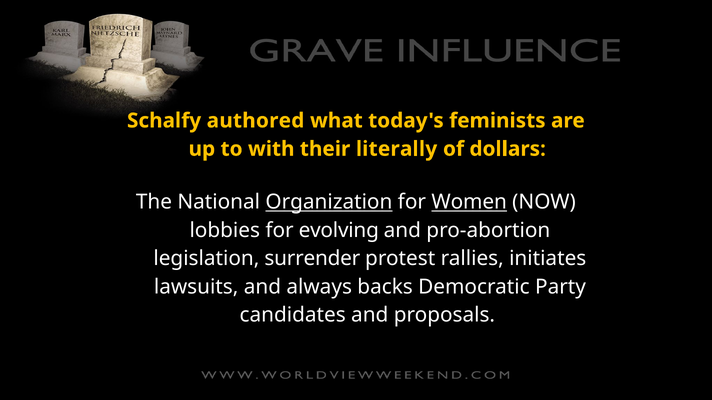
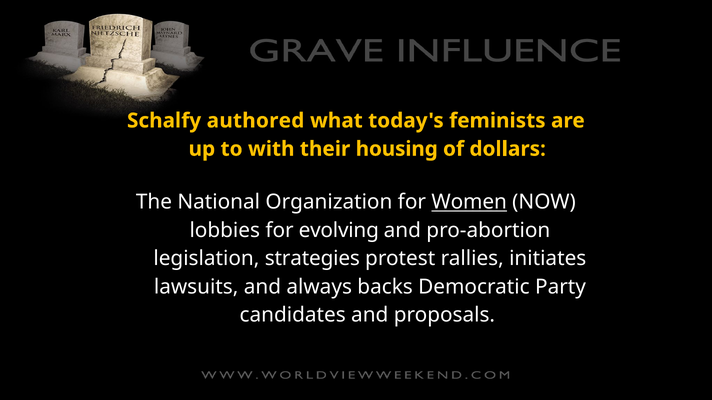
literally: literally -> housing (397, 149)
Organization underline: present -> none (329, 202)
surrender: surrender -> strategies (312, 259)
